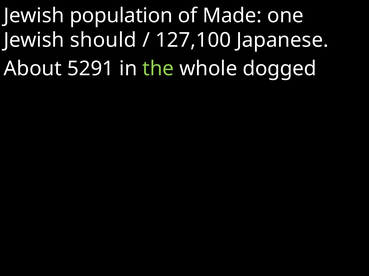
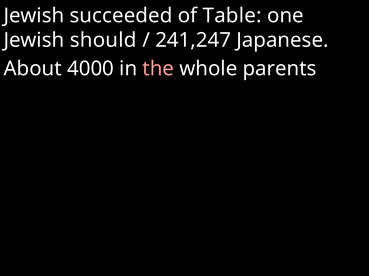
population: population -> succeeded (121, 16)
Made: Made -> Table (232, 16)
127,100: 127,100 -> 241,247 (193, 40)
5291: 5291 -> 4000 (91, 69)
the colour: light green -> pink (158, 69)
dogged: dogged -> parents (280, 69)
